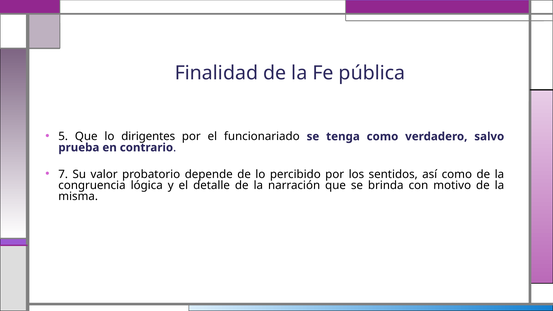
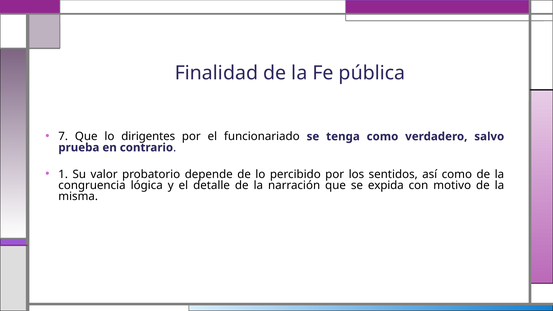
5: 5 -> 7 (63, 137)
7: 7 -> 1 (63, 174)
brinda: brinda -> expida (386, 185)
